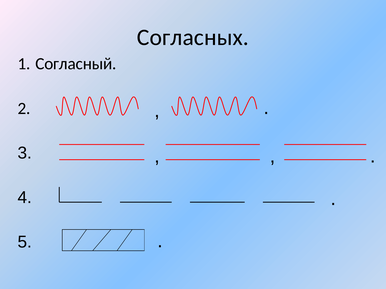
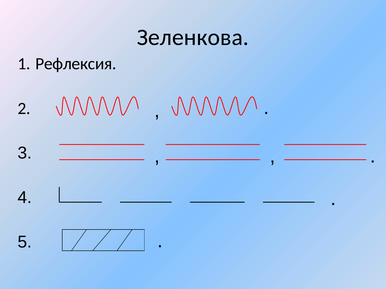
Согласных: Согласных -> Зеленкова (193, 37)
Согласный: Согласный -> Рефлексия (76, 64)
